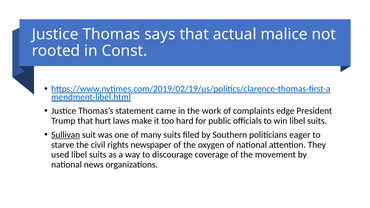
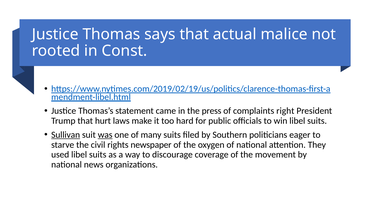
work: work -> press (212, 111)
edge: edge -> right (285, 111)
was underline: none -> present (105, 135)
